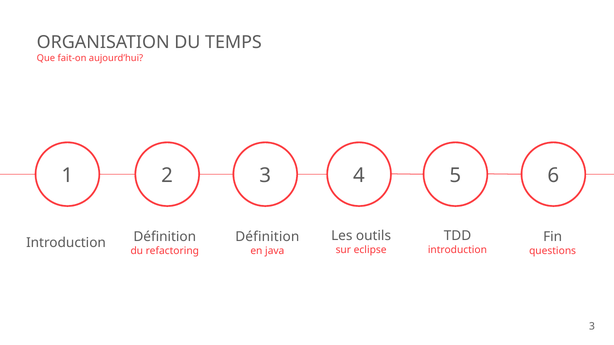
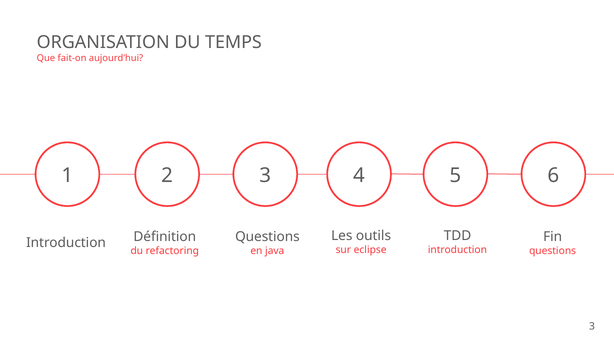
Définition: Définition -> Questions (267, 237)
